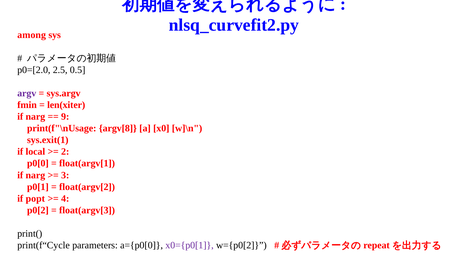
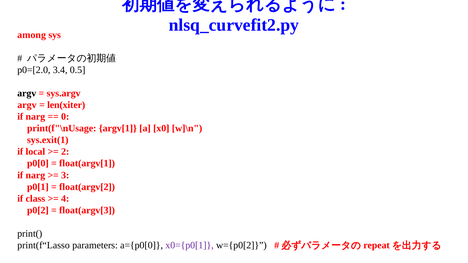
2.5: 2.5 -> 3.4 (60, 70)
argv colour: purple -> black (27, 93)
fmin: fmin -> argv (27, 105)
9: 9 -> 0 (65, 117)
argv[8: argv[8 -> argv[1 (118, 128)
popt: popt -> class (35, 199)
print(f“Cycle: print(f“Cycle -> print(f“Lasso (44, 246)
